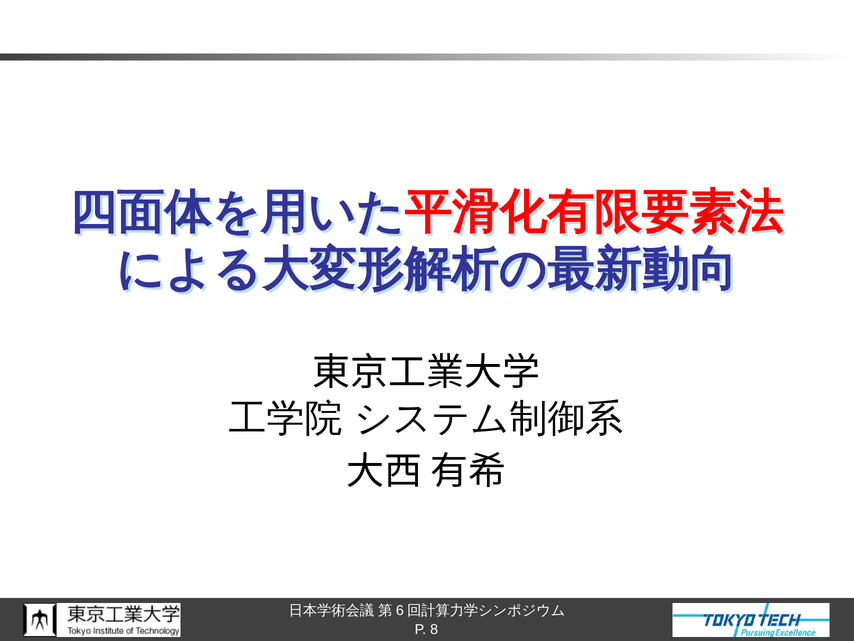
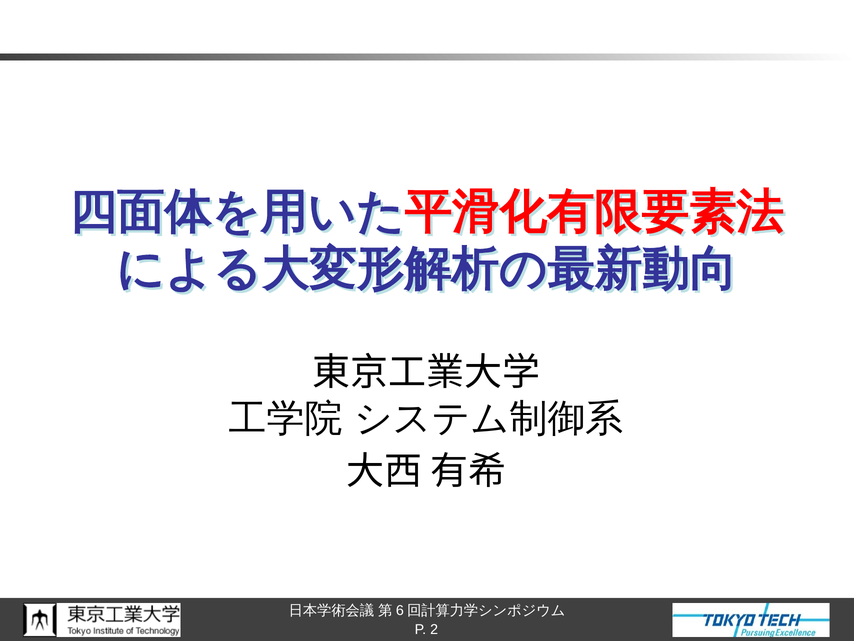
8: 8 -> 2 (434, 629)
